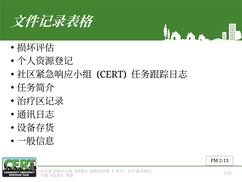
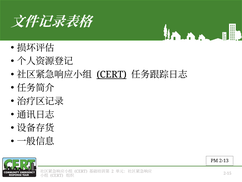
CERT underline: none -> present (112, 74)
